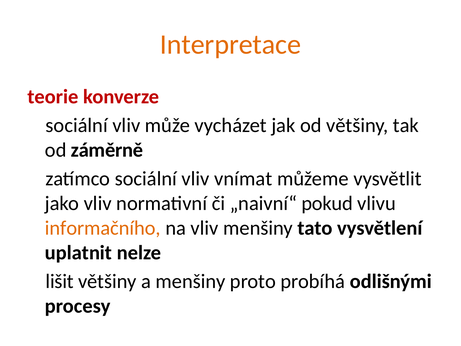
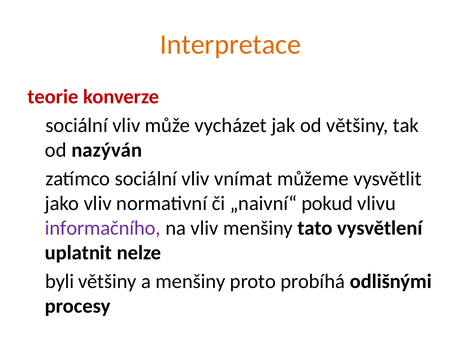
záměrně: záměrně -> nazýván (107, 150)
informačního colour: orange -> purple (103, 228)
lišit: lišit -> byli (60, 281)
